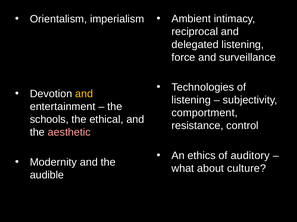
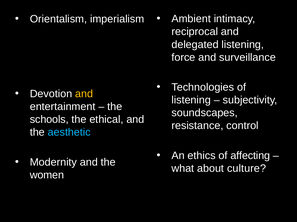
comportment: comportment -> soundscapes (205, 113)
aesthetic colour: pink -> light blue (69, 133)
auditory: auditory -> affecting (250, 156)
audible: audible -> women (47, 176)
